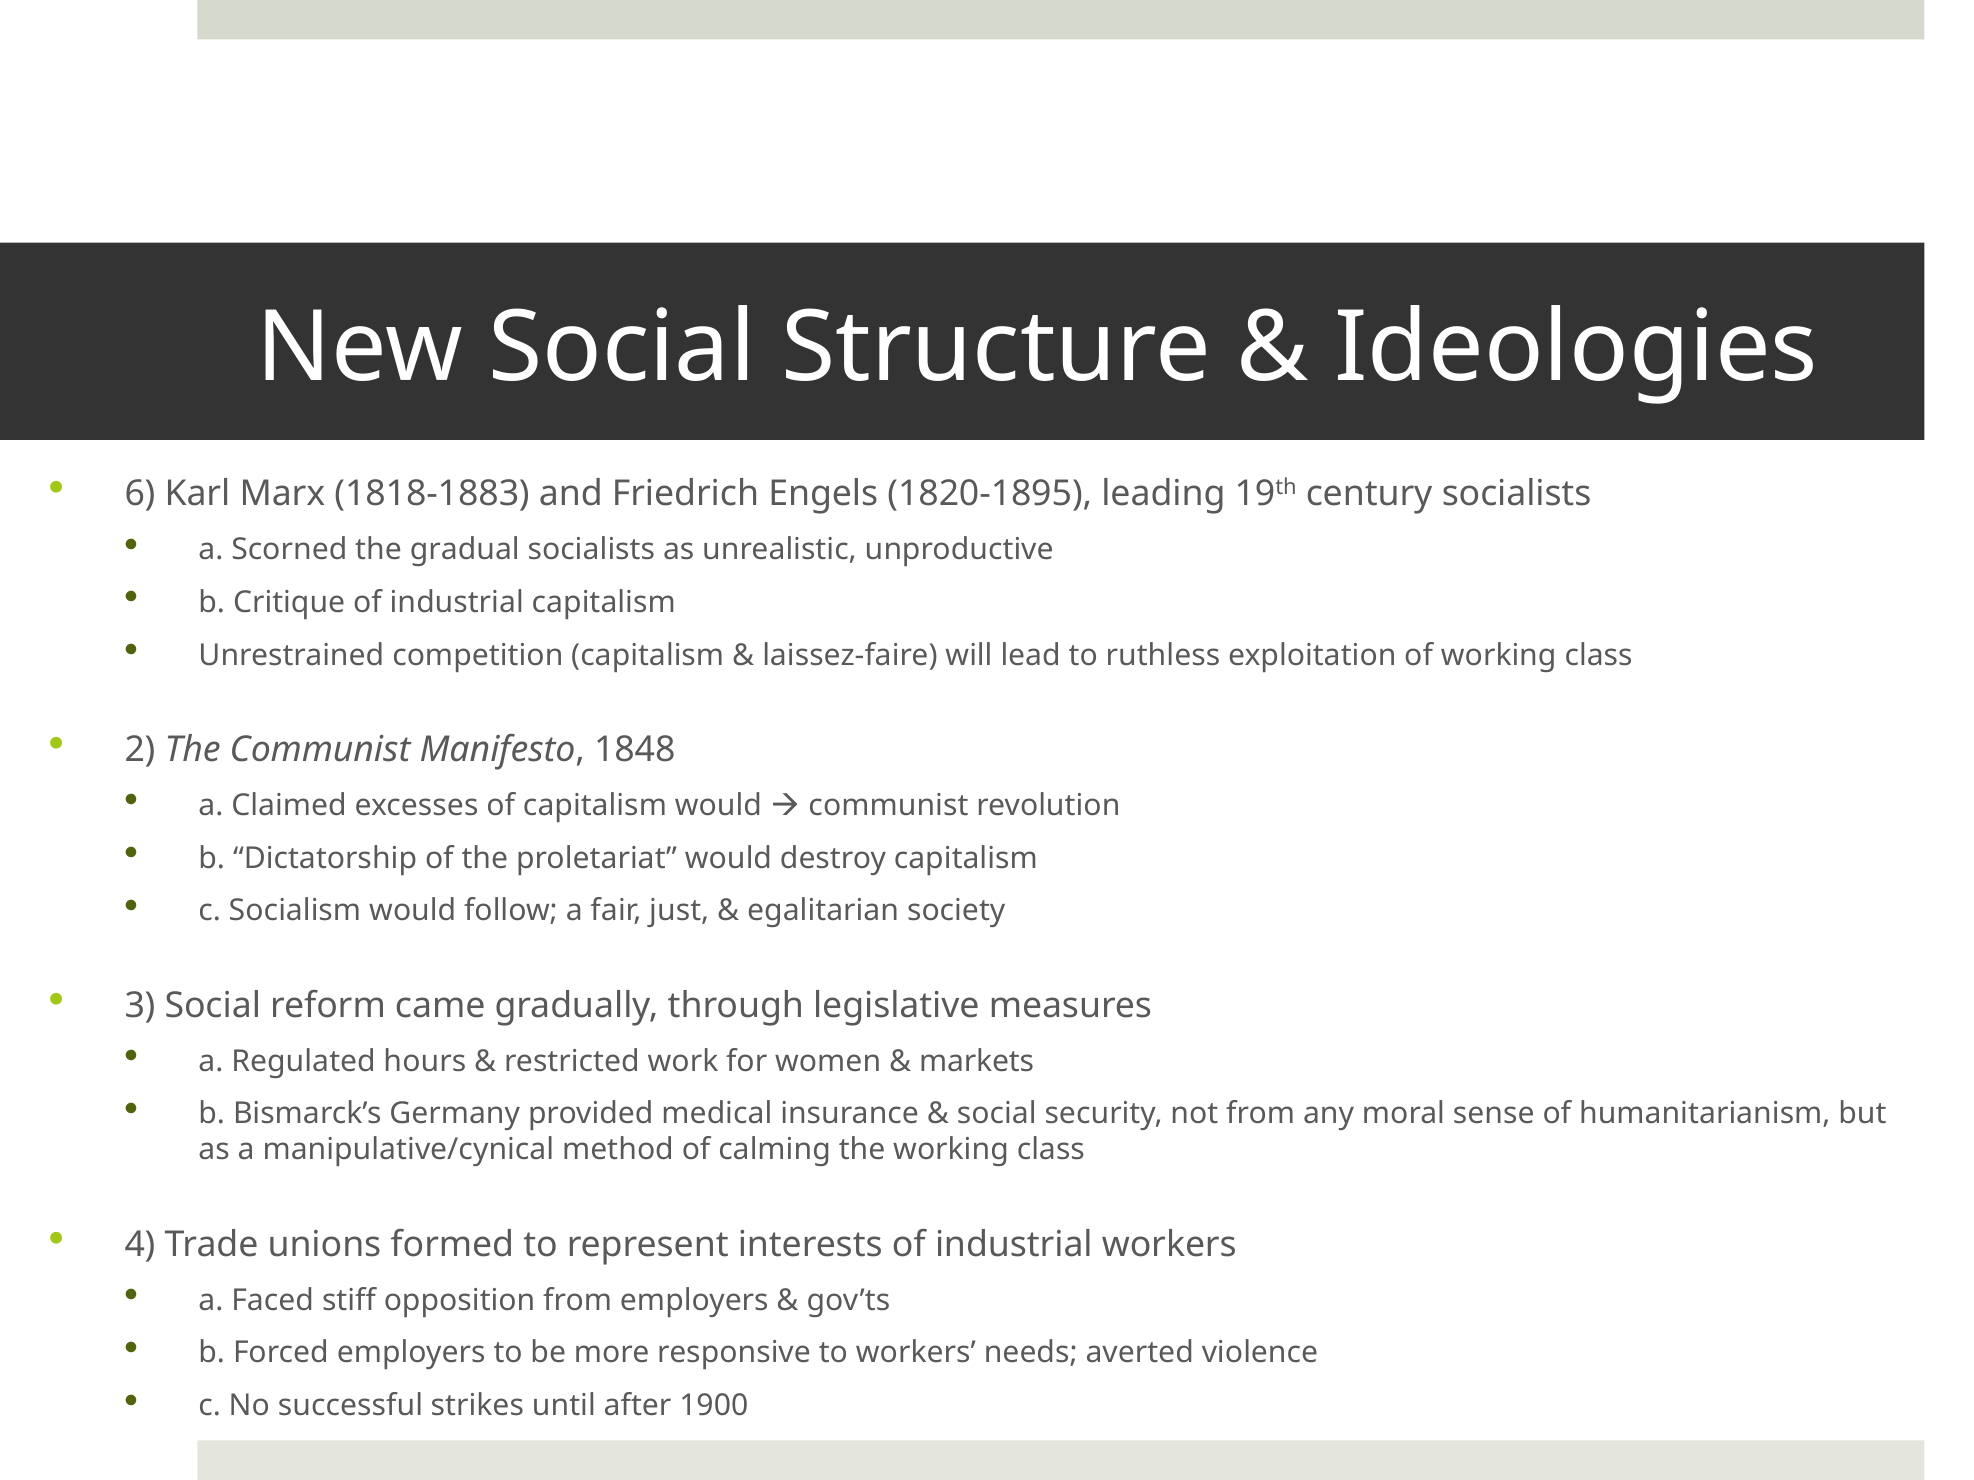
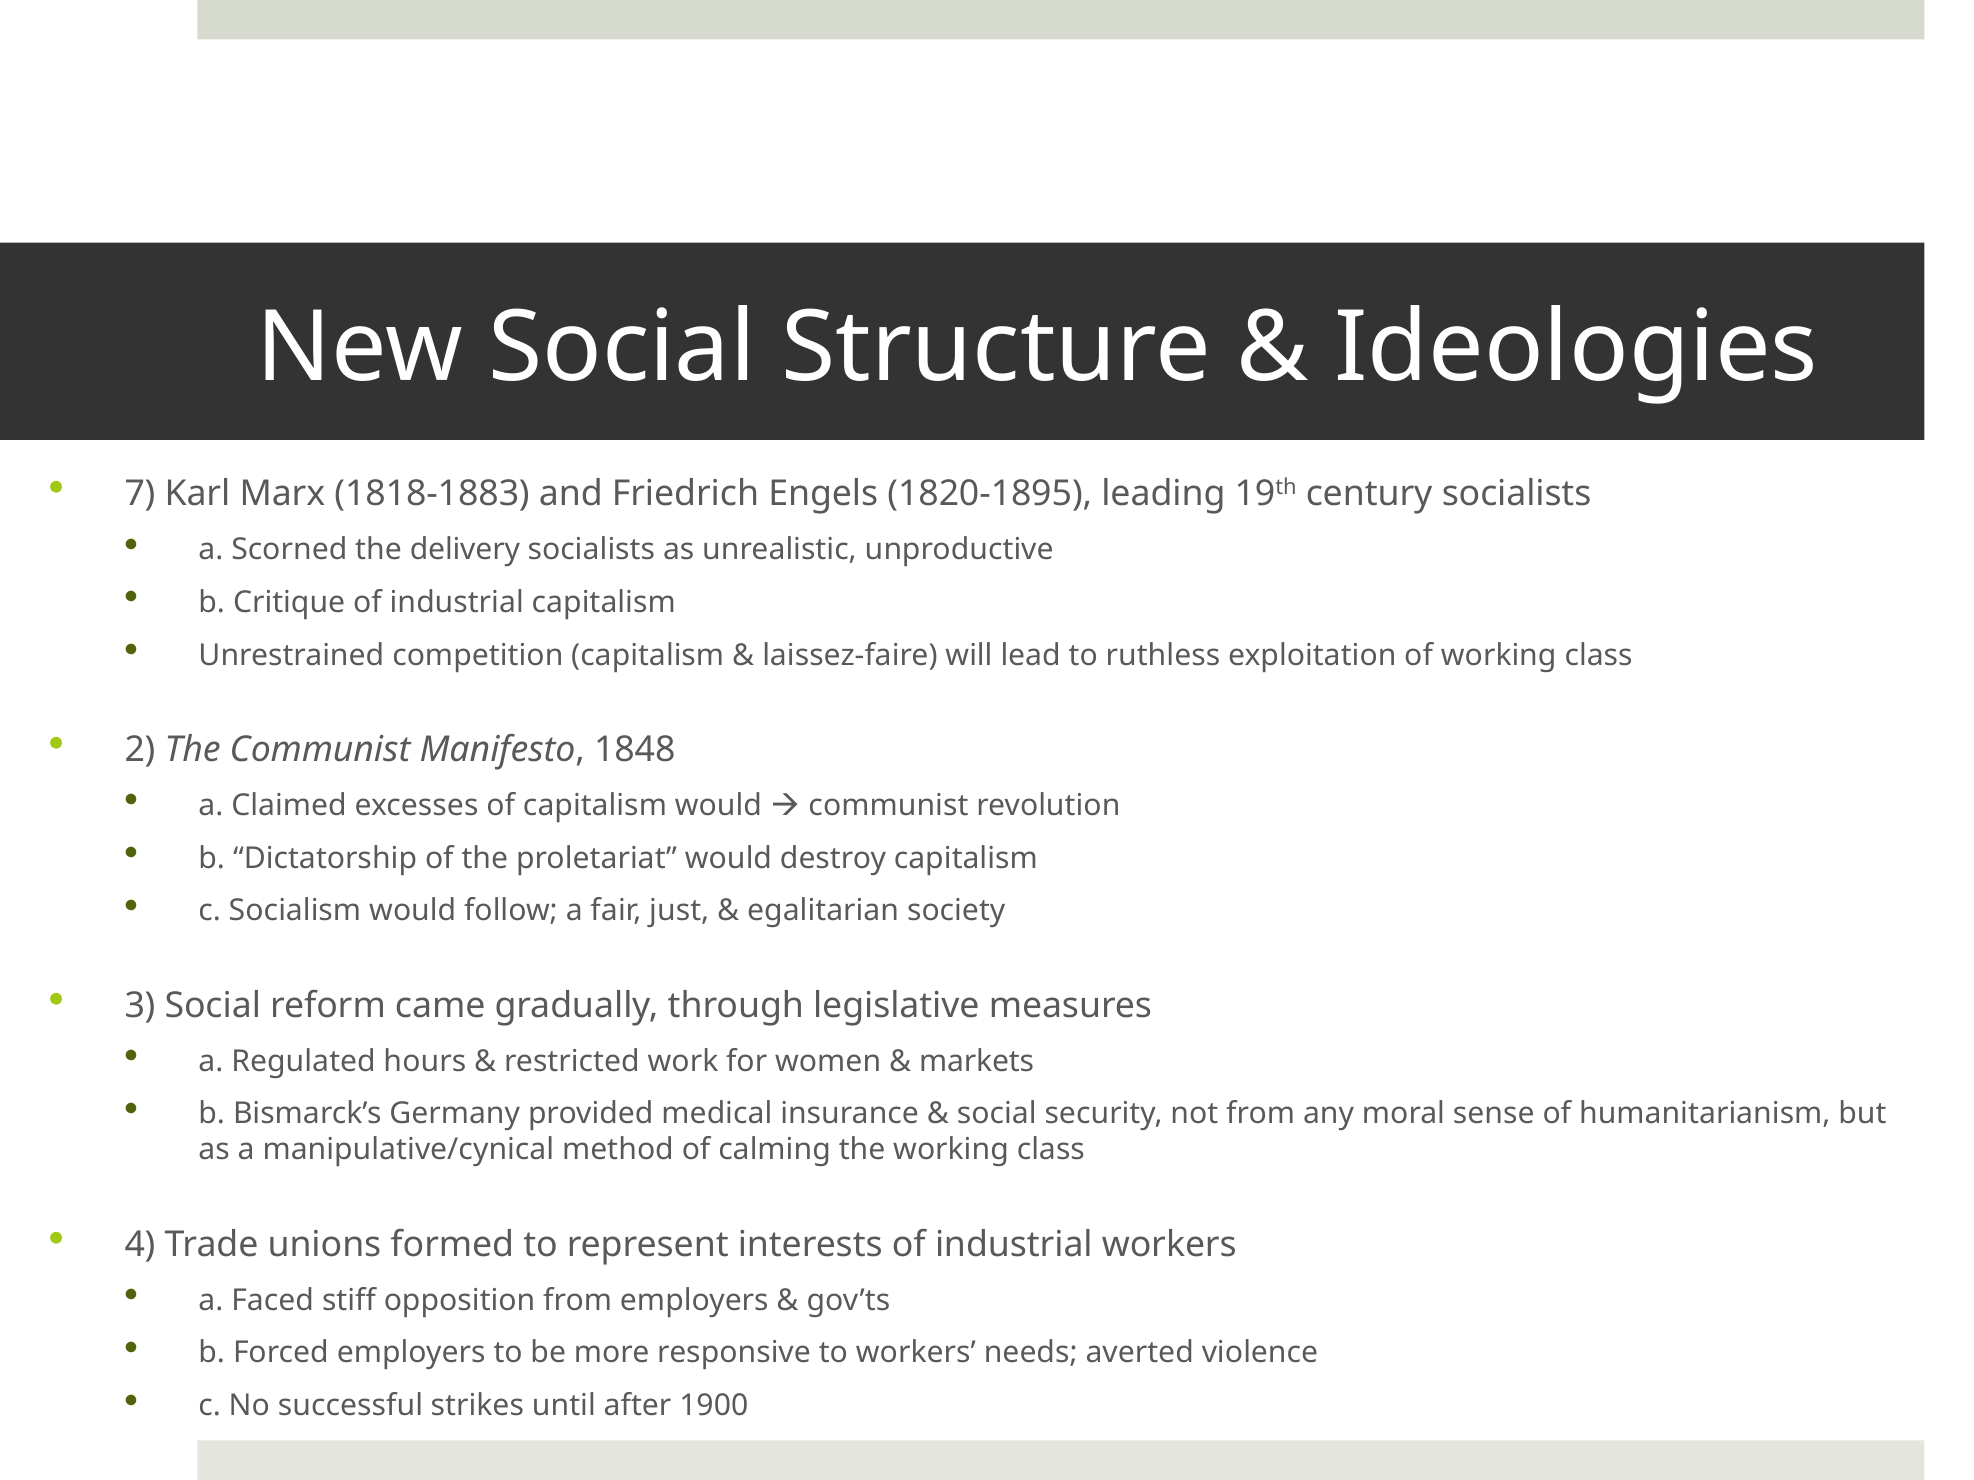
6: 6 -> 7 (140, 494)
gradual: gradual -> delivery (465, 550)
